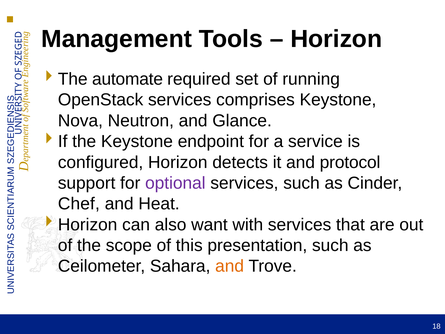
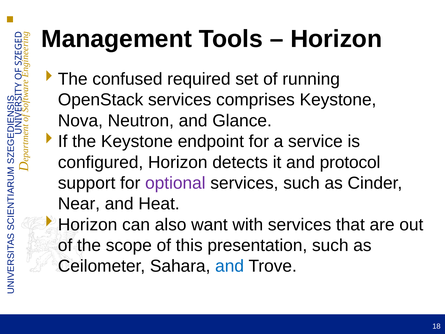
automate: automate -> confused (127, 79)
Chef: Chef -> Near (79, 204)
and colour: orange -> blue (230, 266)
